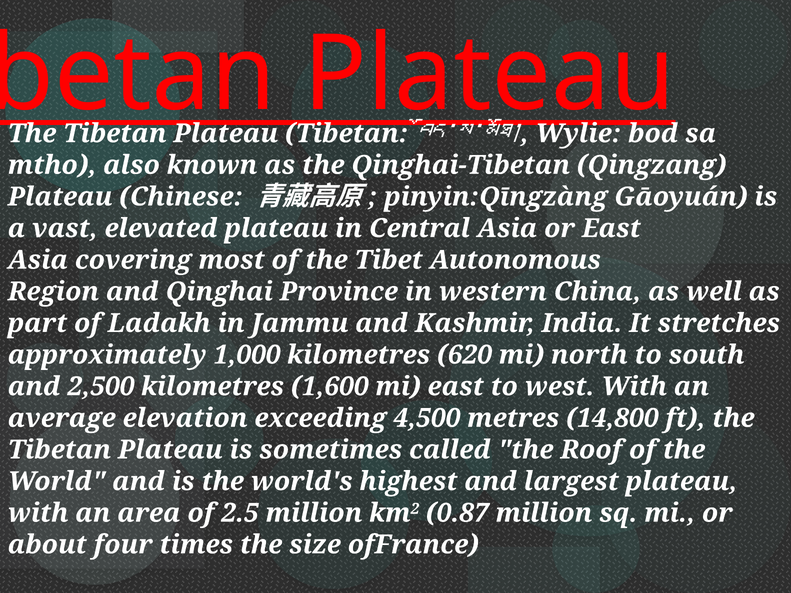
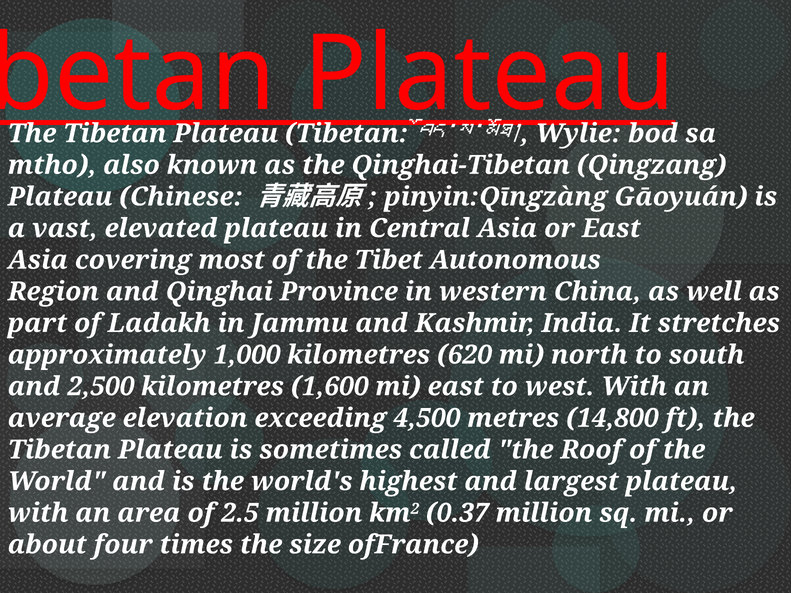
0.87: 0.87 -> 0.37 (457, 513)
